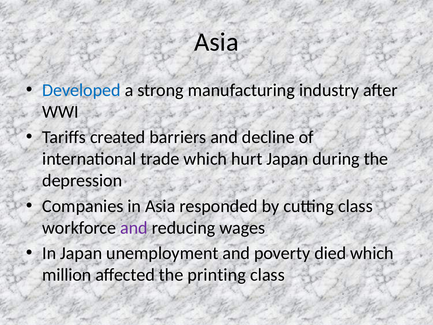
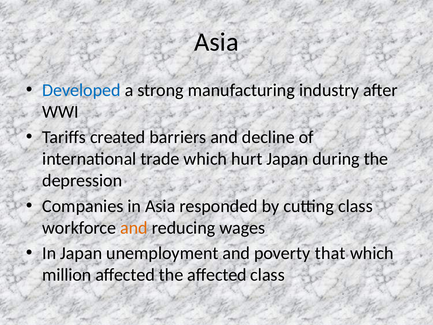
and colour: purple -> orange (134, 228)
died: died -> that (330, 253)
the printing: printing -> affected (217, 275)
